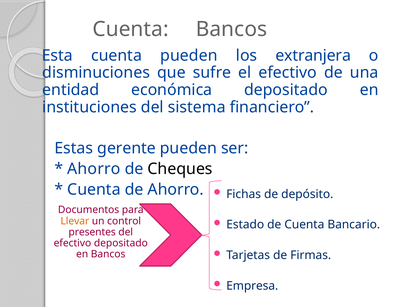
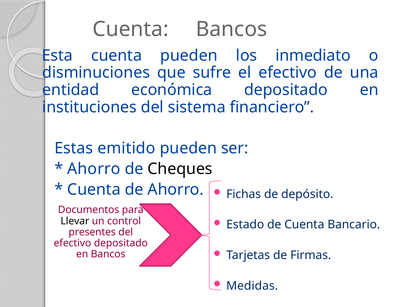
extranjera: extranjera -> inmediato (313, 56)
gerente: gerente -> emitido (126, 148)
Llevar colour: orange -> black (75, 221)
Empresa: Empresa -> Medidas (252, 286)
